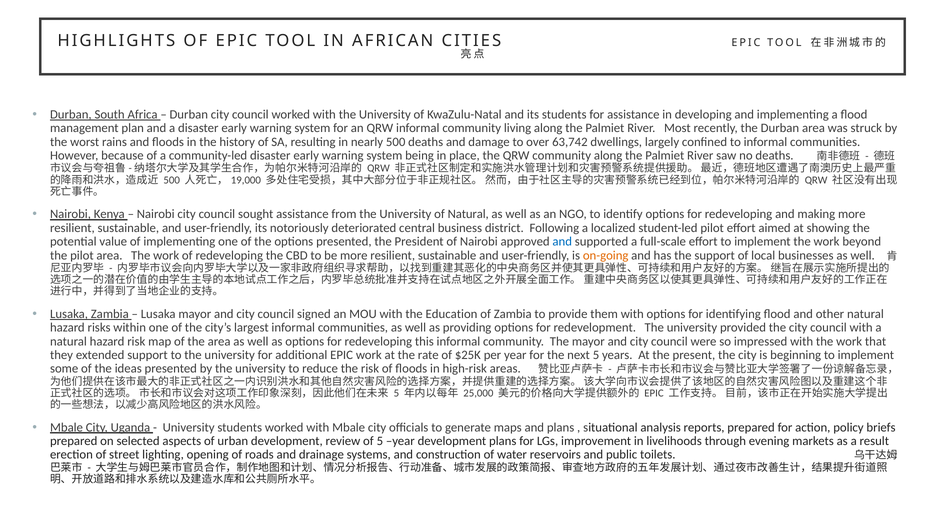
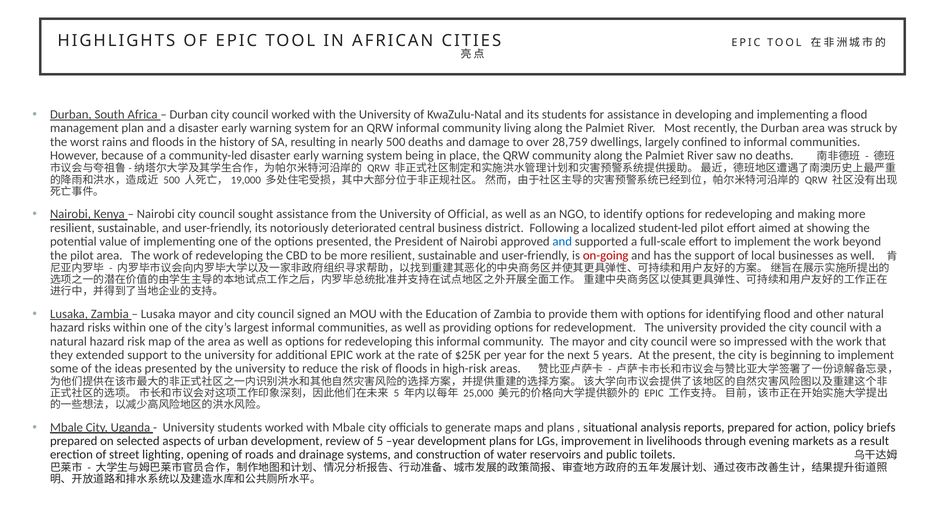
63,742: 63,742 -> 28,759 (570, 142)
of Natural: Natural -> Official (468, 214)
on-going colour: orange -> red (606, 256)
